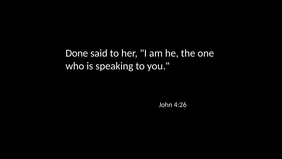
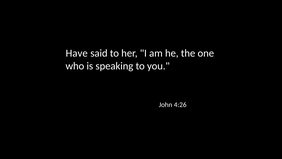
Done: Done -> Have (77, 53)
